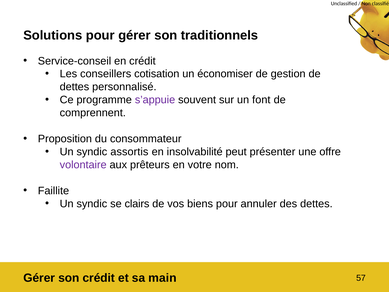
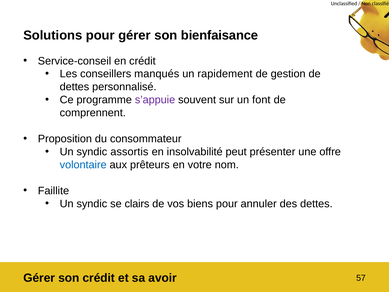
traditionnels: traditionnels -> bienfaisance (220, 35)
cotisation: cotisation -> manqués (157, 74)
économiser: économiser -> rapidement (225, 74)
volontaire colour: purple -> blue (83, 165)
main: main -> avoir (163, 278)
